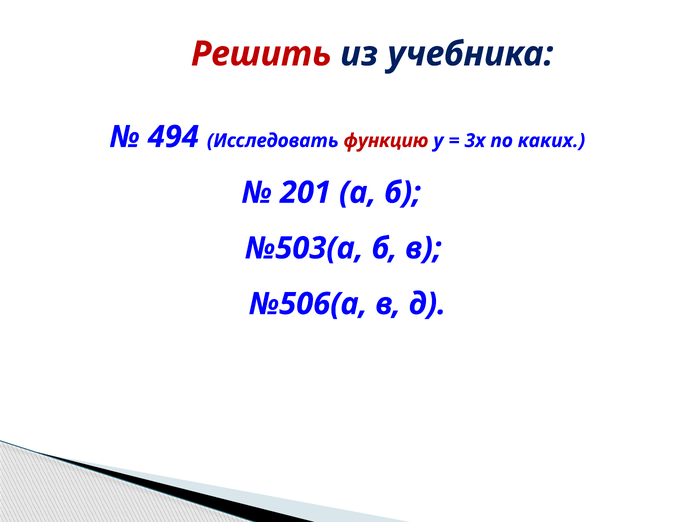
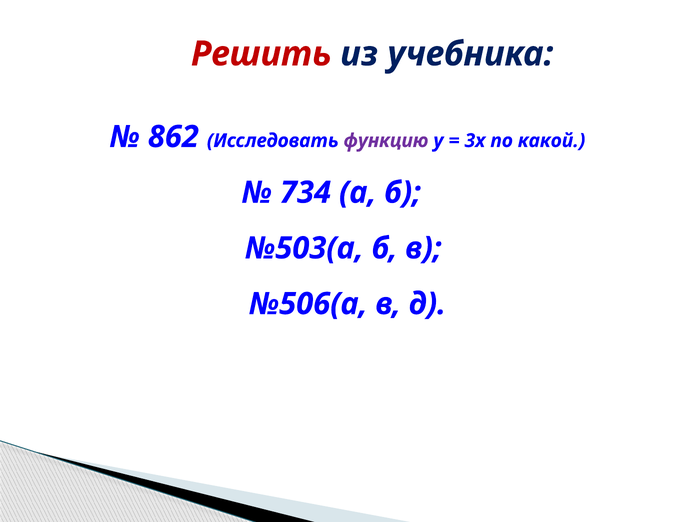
494: 494 -> 862 (173, 137)
функцию colour: red -> purple (386, 141)
каких: каких -> какой (552, 141)
201: 201 -> 734 (305, 192)
